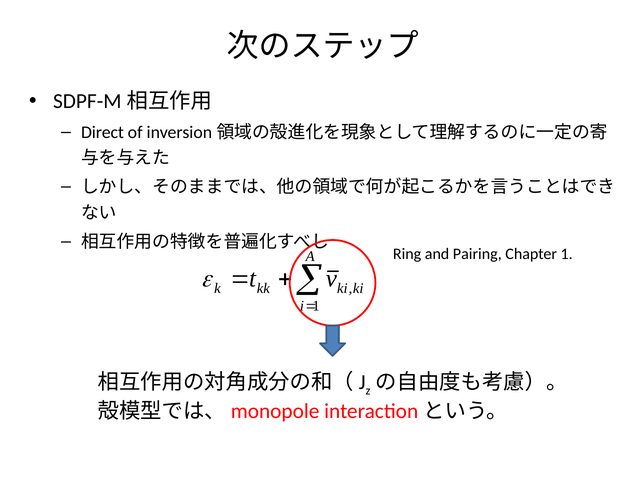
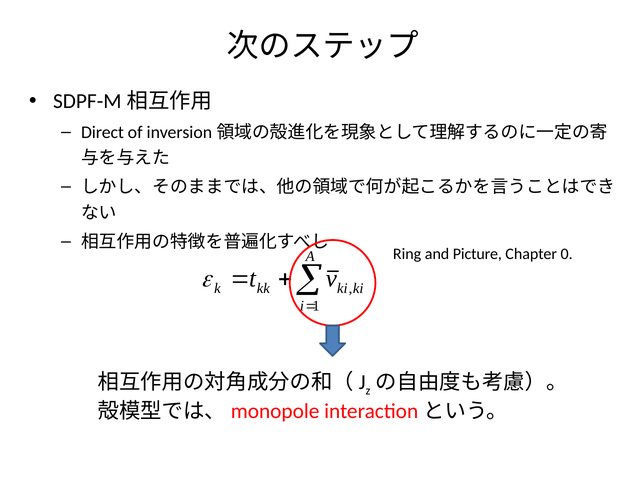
Pairing: Pairing -> Picture (477, 254)
Chapter 1: 1 -> 0 (567, 254)
